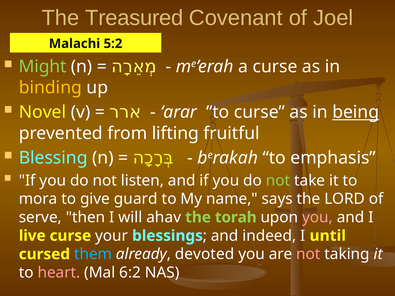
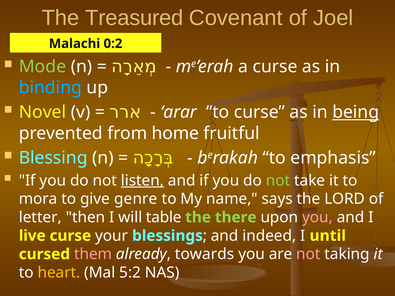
5:2: 5:2 -> 0:2 (113, 44)
Might: Might -> Mode (42, 67)
binding colour: yellow -> light blue (50, 88)
lifting: lifting -> home (175, 133)
listen underline: none -> present (142, 181)
guard: guard -> genre (136, 199)
serve: serve -> letter (40, 217)
ahav: ahav -> table (164, 217)
torah: torah -> there (236, 217)
them colour: light blue -> pink (93, 254)
devoted: devoted -> towards (205, 254)
heart colour: pink -> yellow (59, 273)
6:2: 6:2 -> 5:2 (130, 273)
